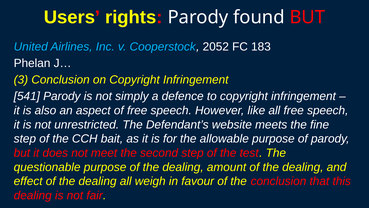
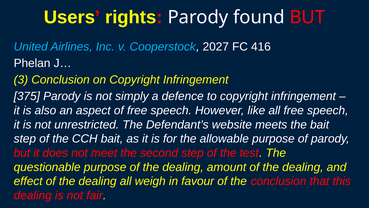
2052: 2052 -> 2027 (216, 47)
183: 183 -> 416 (261, 47)
541: 541 -> 375 (27, 96)
the fine: fine -> bait (320, 124)
